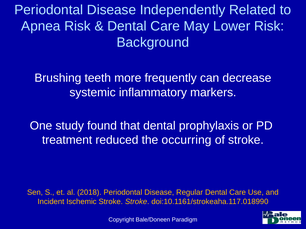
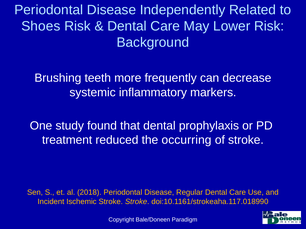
Apnea: Apnea -> Shoes (41, 26)
